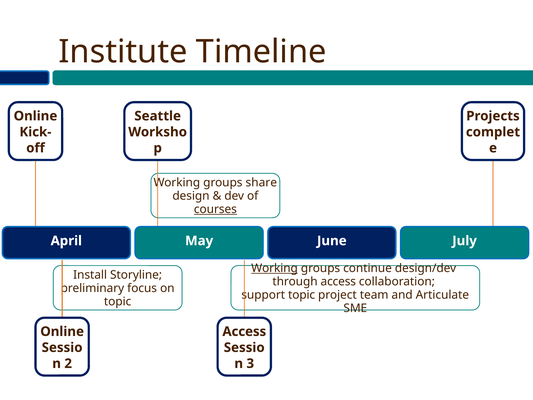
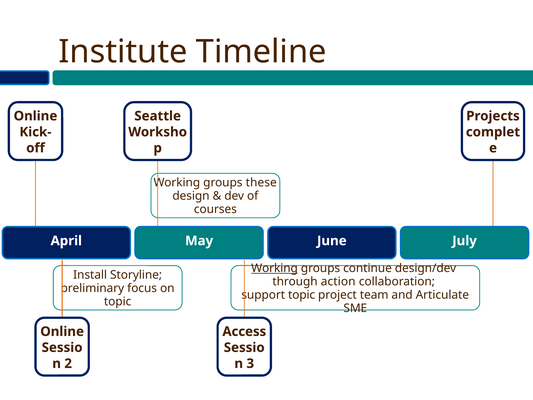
share: share -> these (261, 182)
courses underline: present -> none (215, 209)
through access: access -> action (338, 281)
